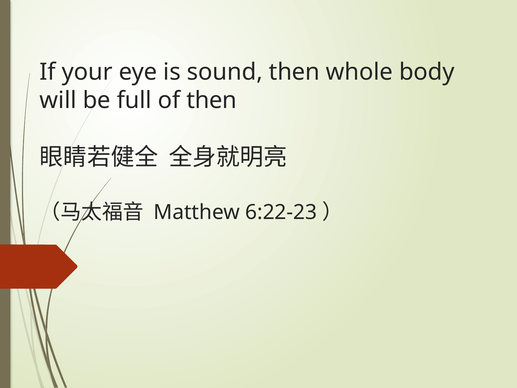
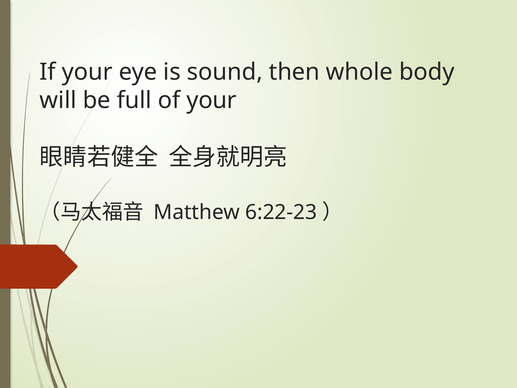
of then: then -> your (212, 100)
